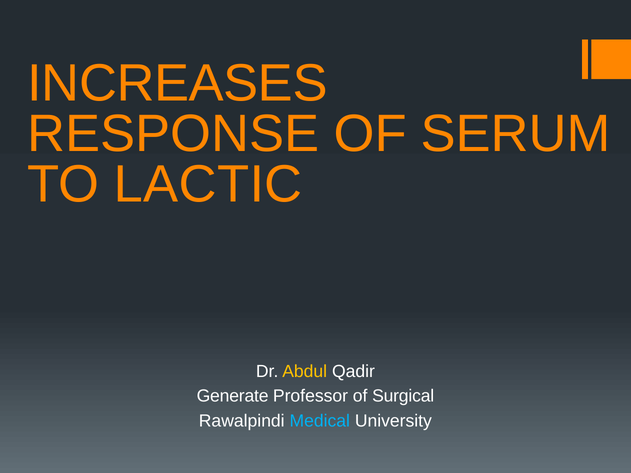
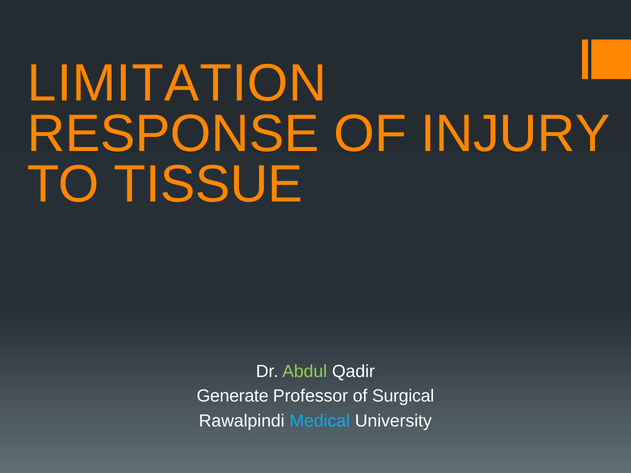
INCREASES: INCREASES -> LIMITATION (177, 84)
SERUM: SERUM -> INJURY (515, 134)
LACTIC: LACTIC -> TISSUE (208, 185)
Abdul colour: yellow -> light green (305, 371)
